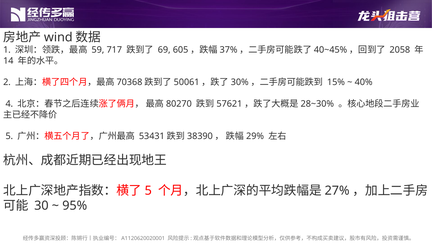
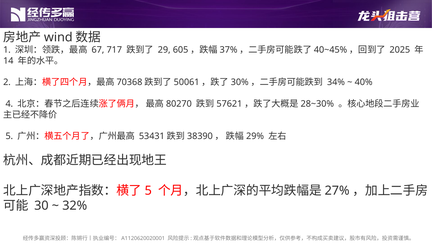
59: 59 -> 67 (98, 50)
69: 69 -> 29 (164, 50)
2058: 2058 -> 2025 (400, 50)
15%: 15% -> 34% (336, 82)
95%: 95% -> 32% (75, 206)
